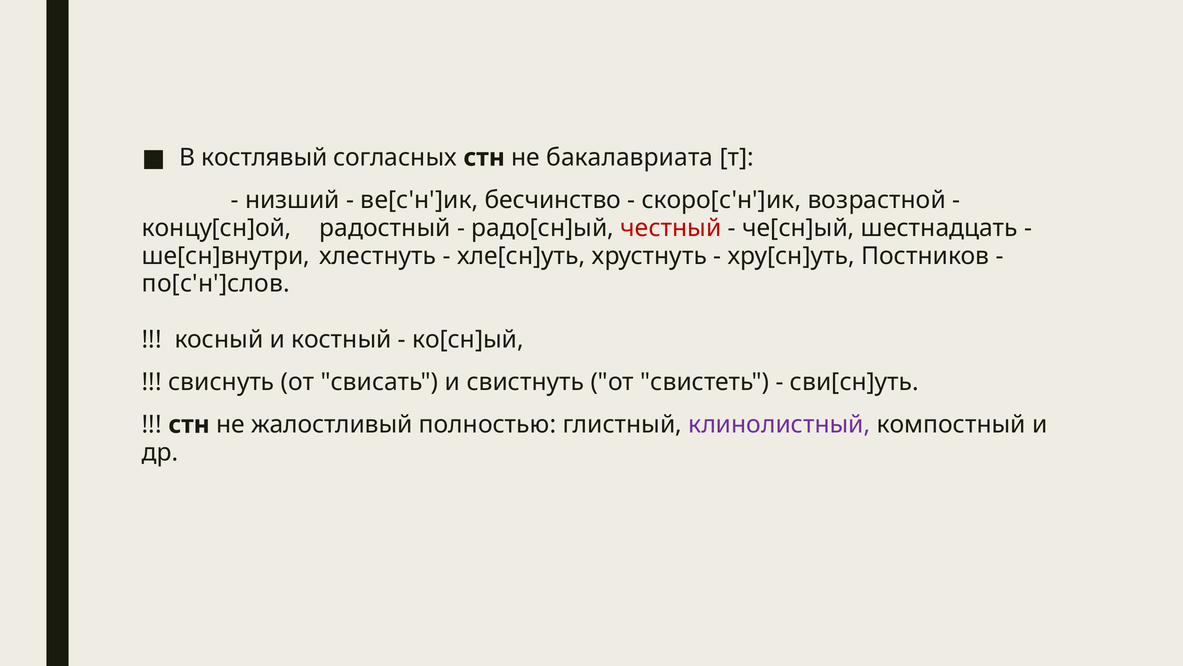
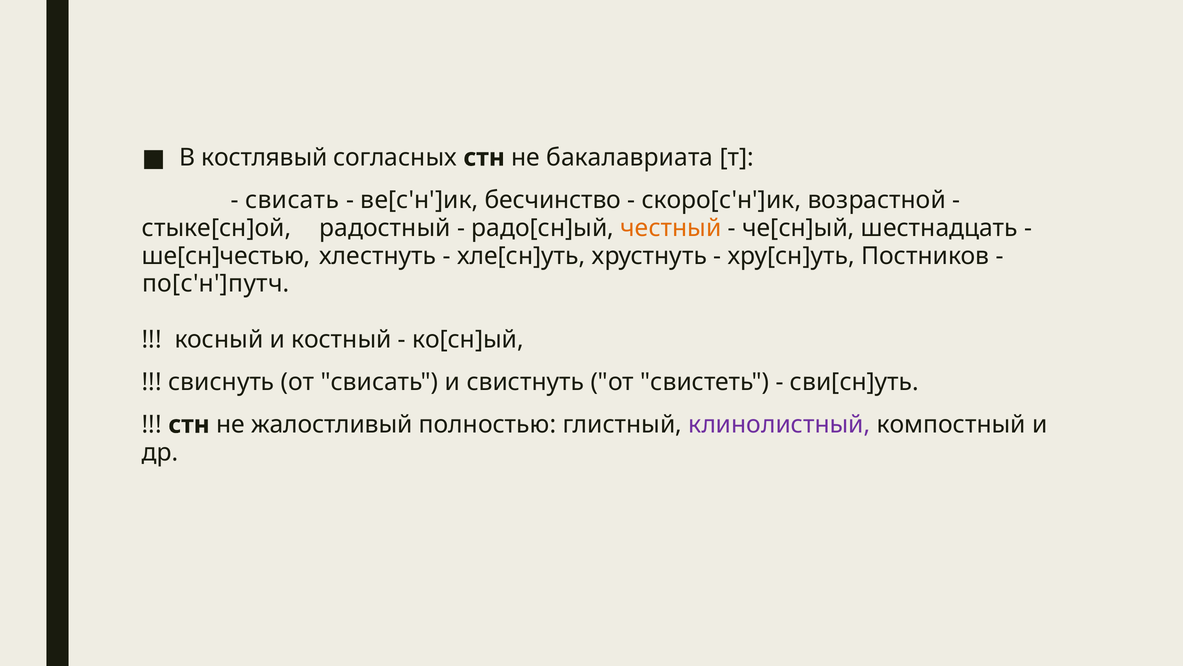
низший: низший -> свисать (292, 200)
концу[сн]ой: концу[сн]ой -> стыке[сн]ой (217, 228)
честный colour: red -> orange (671, 228)
ше[сн]внутри: ше[сн]внутри -> ше[сн]честью (226, 256)
по[с'н']слов: по[с'н']слов -> по[с'н']путч (216, 283)
